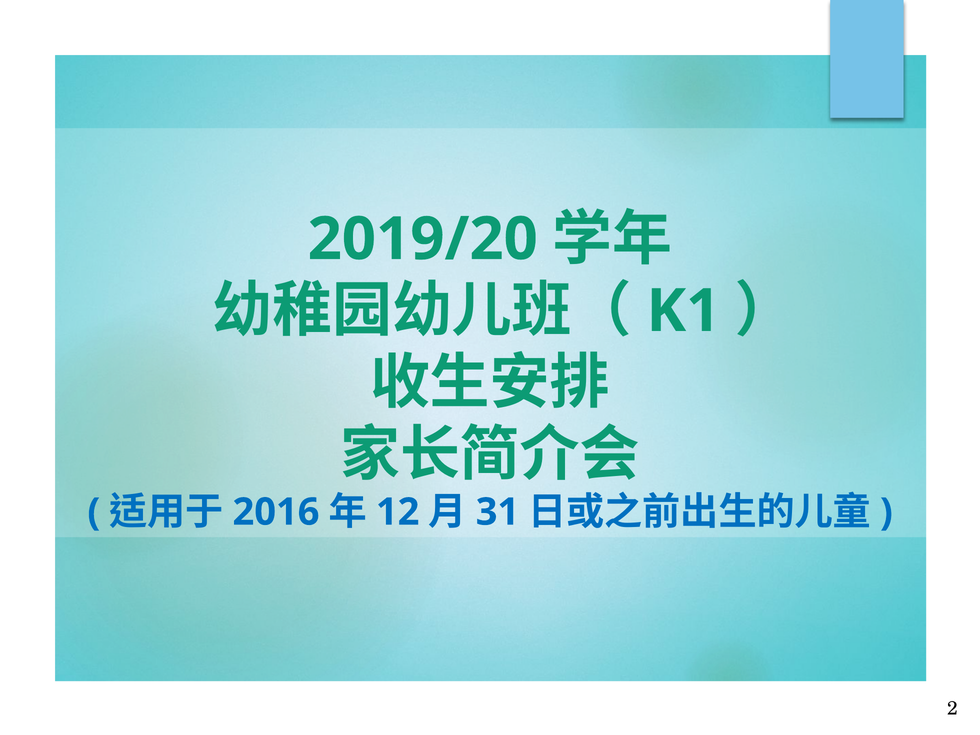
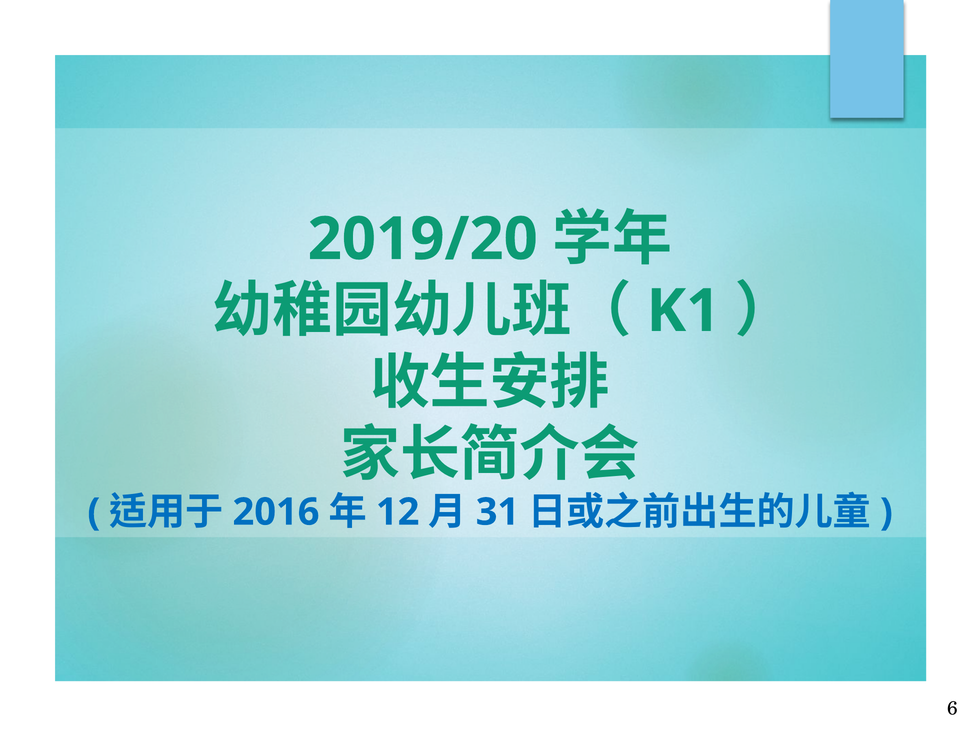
2: 2 -> 6 (953, 709)
